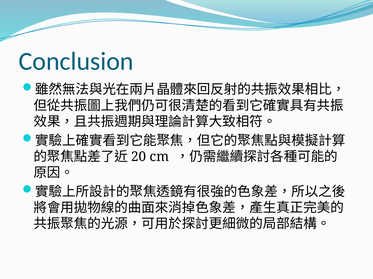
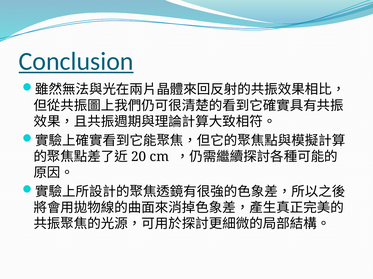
Conclusion underline: none -> present (76, 62)
